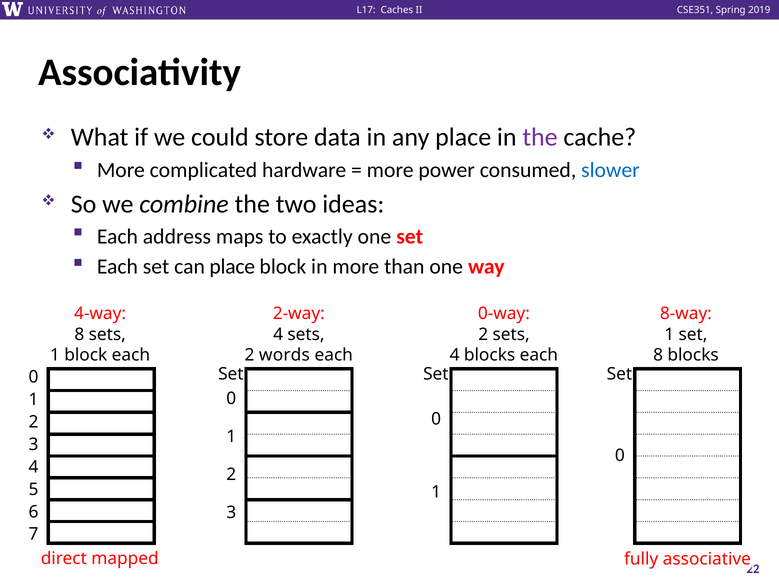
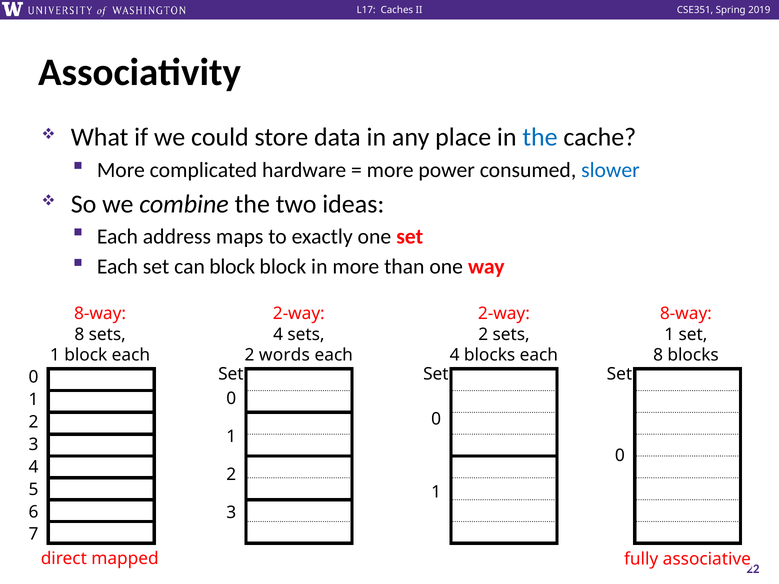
the colour: purple -> blue (540, 137)
can place: place -> block (232, 267)
0-way: 0-way -> 2-way (504, 314)
4-way: 4-way -> 8-way (100, 314)
